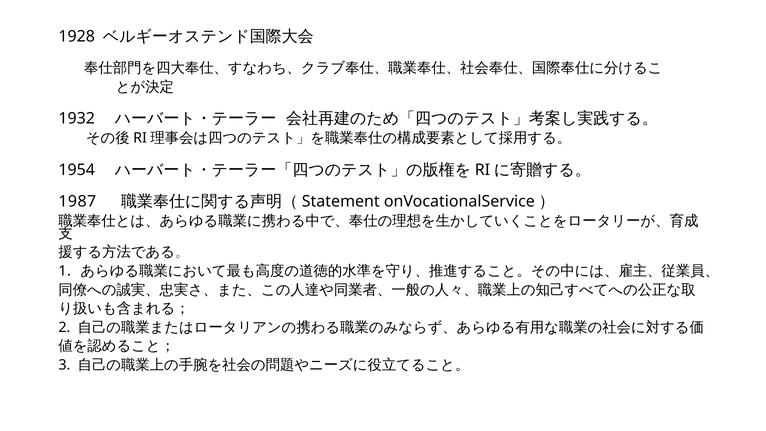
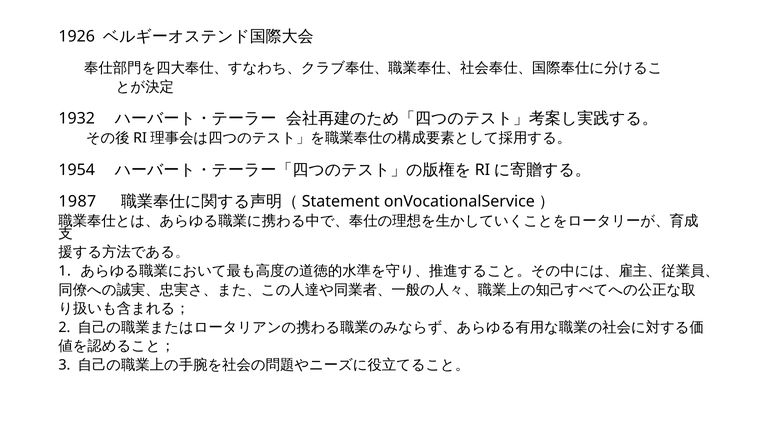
1928: 1928 -> 1926 (77, 37)
